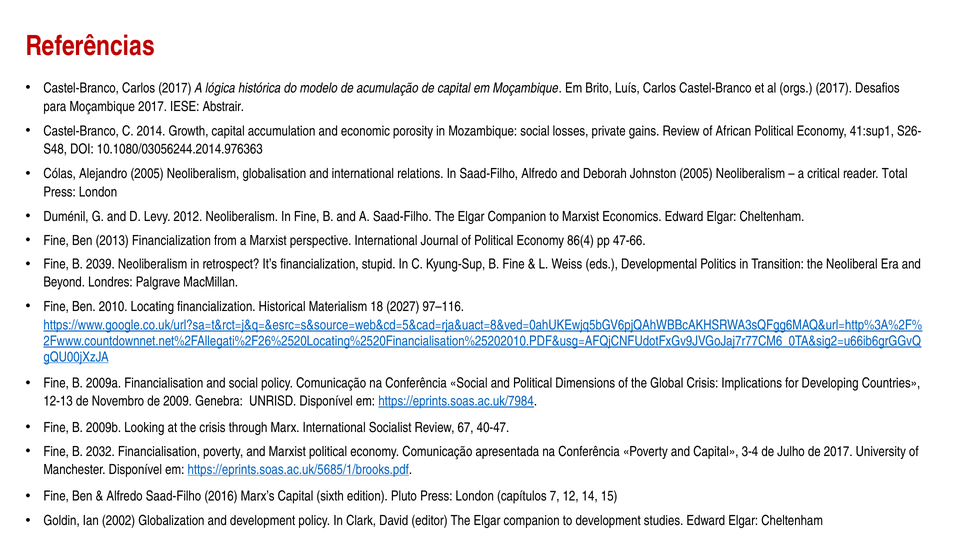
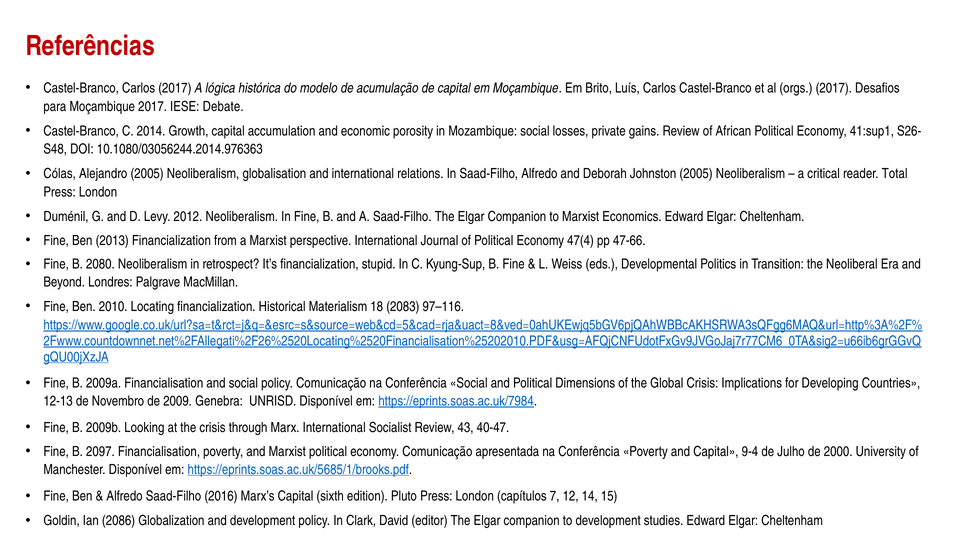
Abstrair: Abstrair -> Debate (223, 106)
86(4: 86(4 -> 47(4 (581, 240)
2039: 2039 -> 2080 (100, 264)
2027: 2027 -> 2083 (403, 306)
67: 67 -> 43 (466, 427)
2032: 2032 -> 2097 (100, 451)
3-4: 3-4 -> 9-4 (750, 451)
de 2017: 2017 -> 2000 (838, 451)
2002: 2002 -> 2086 (119, 520)
